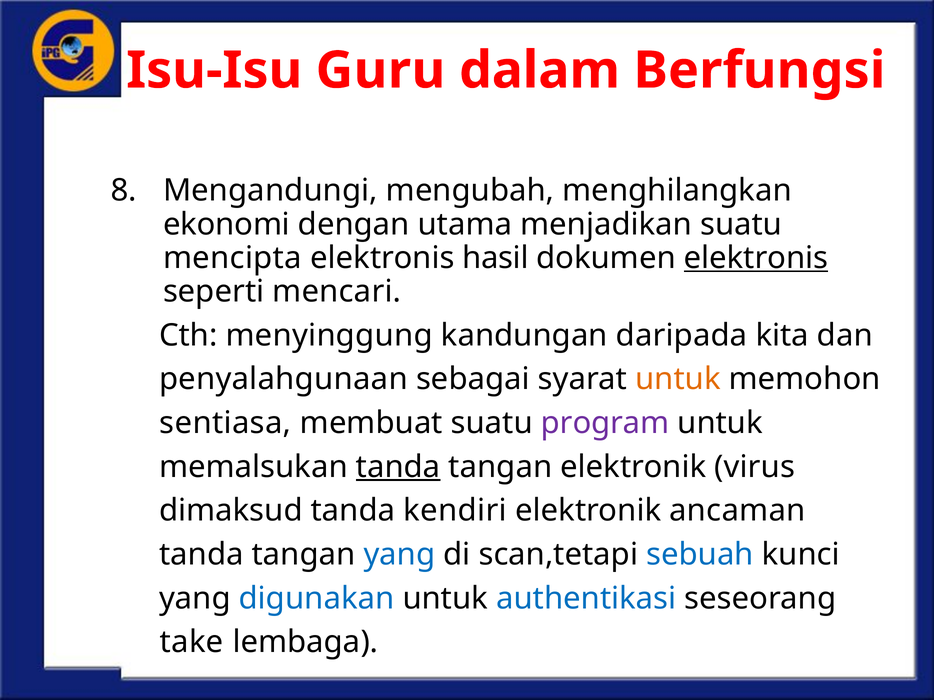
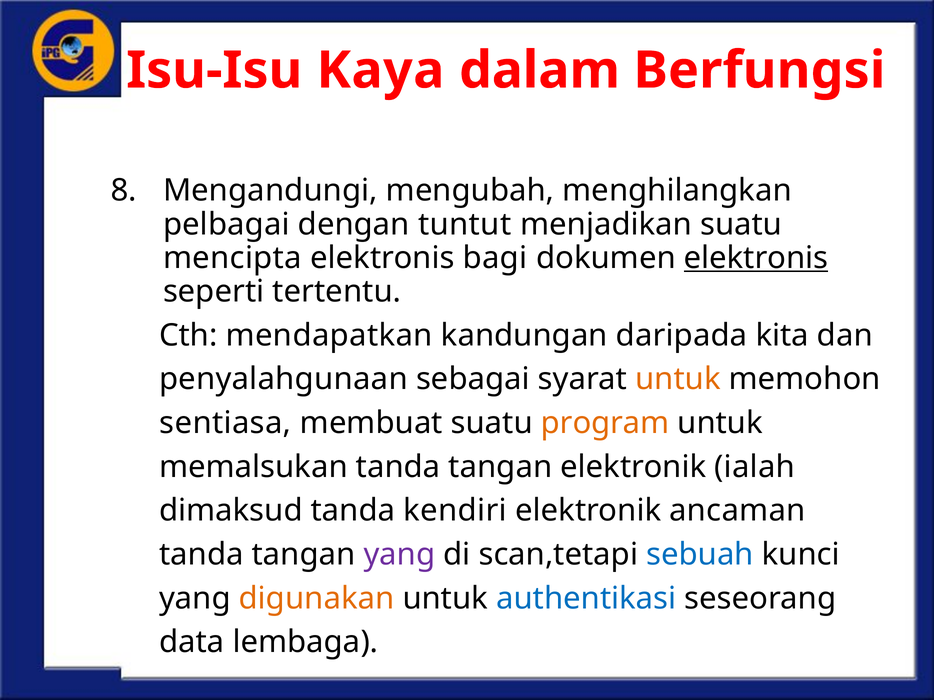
Guru: Guru -> Kaya (380, 71)
ekonomi: ekonomi -> pelbagai (226, 224)
utama: utama -> tuntut (465, 224)
hasil: hasil -> bagi (495, 258)
mencari: mencari -> tertentu (337, 292)
menyinggung: menyinggung -> mendapatkan (329, 336)
program colour: purple -> orange (605, 423)
tanda underline: present -> none (398, 467)
virus: virus -> ialah (755, 467)
yang colour: blue -> purple (399, 555)
digunakan colour: blue -> orange (317, 599)
take: take -> data (192, 643)
